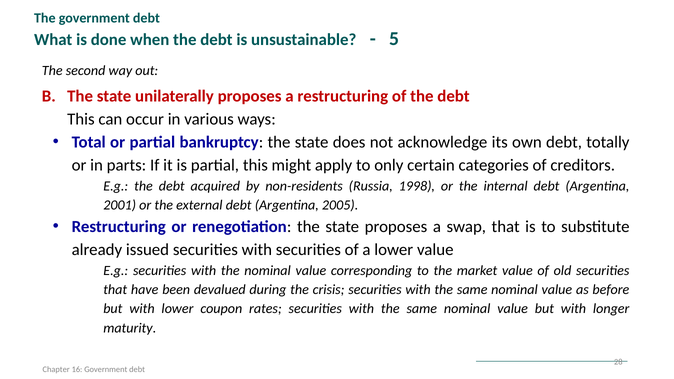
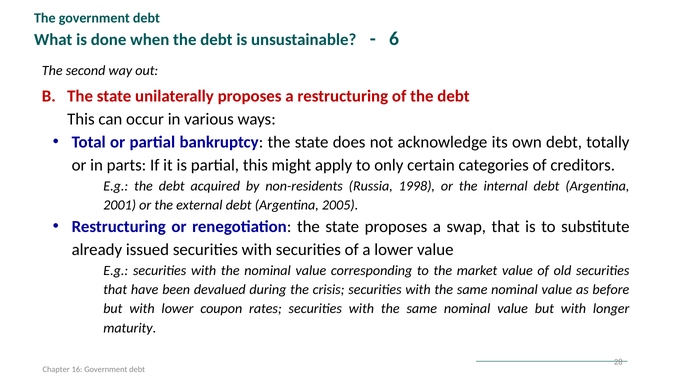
5: 5 -> 6 (394, 39)
